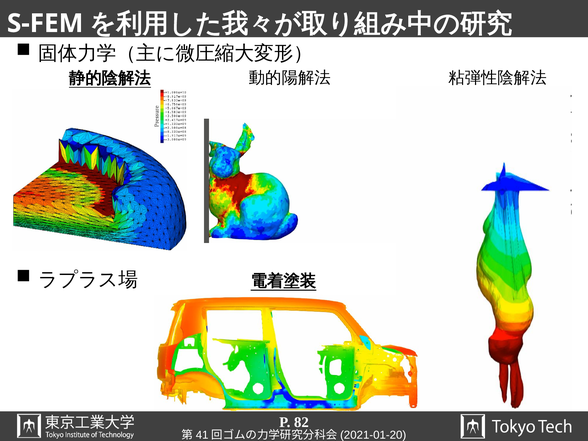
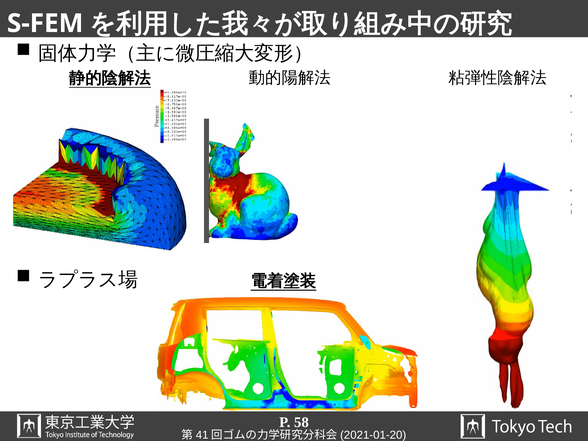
82: 82 -> 58 (301, 422)
